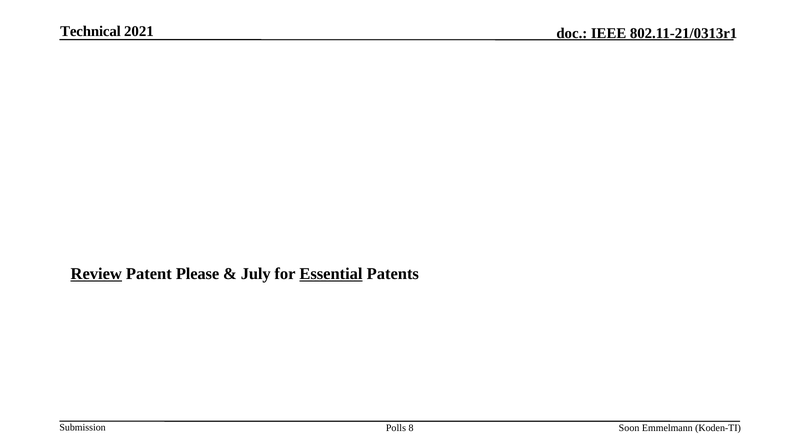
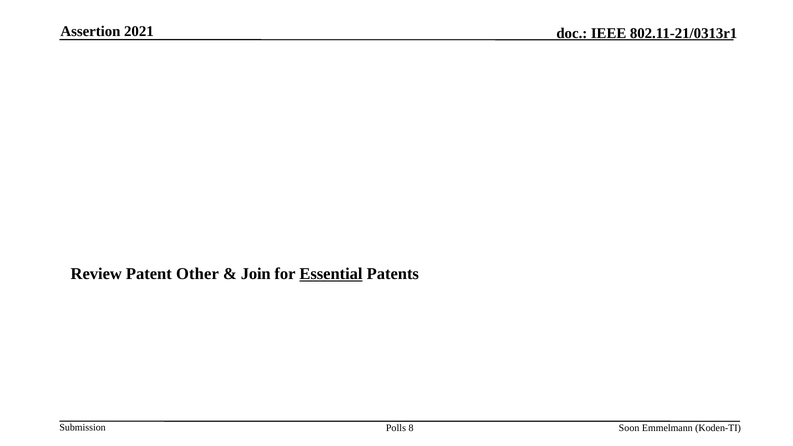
Technical: Technical -> Assertion (90, 32)
Review underline: present -> none (96, 274)
Please: Please -> Other (197, 274)
July: July -> Join (256, 274)
